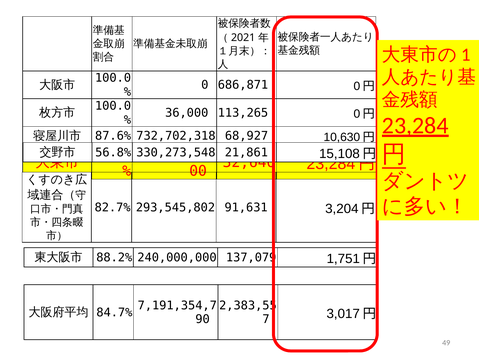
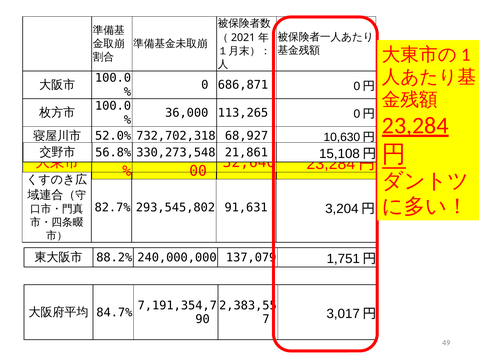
87.6%: 87.6% -> 52.0% (113, 136)
